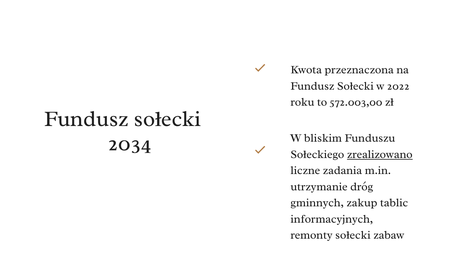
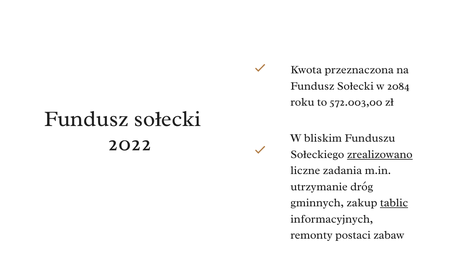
2022: 2022 -> 2084 (398, 86)
2034: 2034 -> 2022 (130, 143)
tablic underline: none -> present (394, 202)
remonty sołecki: sołecki -> postaci (353, 235)
